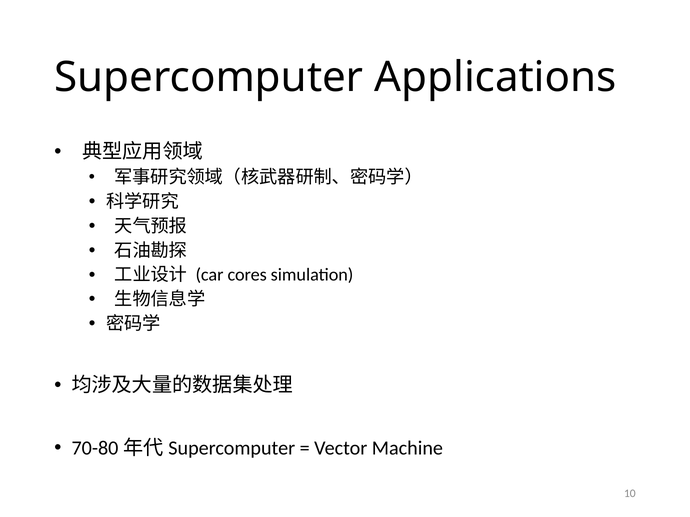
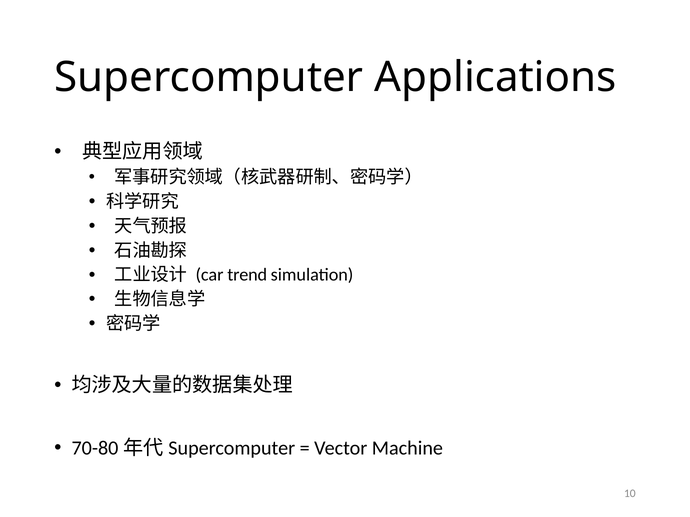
cores: cores -> trend (247, 275)
